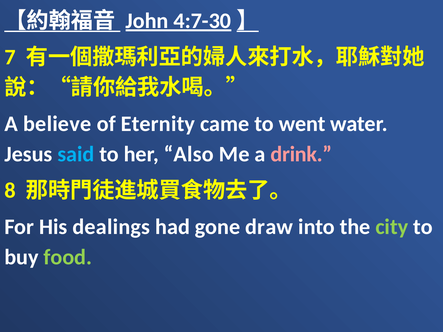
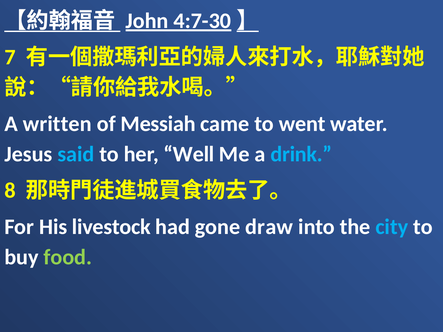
believe: believe -> written (57, 124)
Eternity: Eternity -> Messiah (158, 124)
Also: Also -> Well (189, 154)
drink colour: pink -> light blue (301, 154)
dealings: dealings -> livestock (111, 227)
city colour: light green -> light blue (392, 227)
